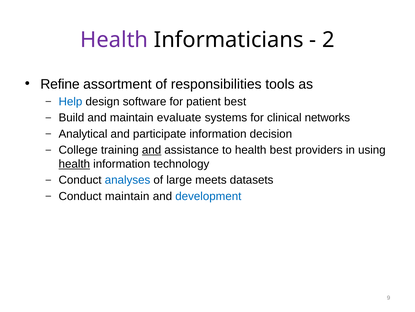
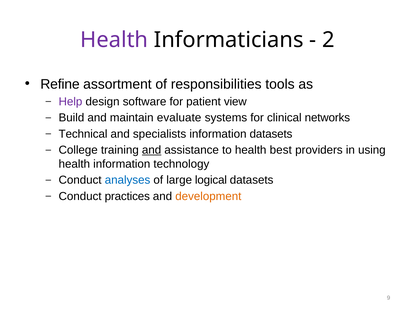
Help colour: blue -> purple (70, 101)
patient best: best -> view (235, 101)
Analytical: Analytical -> Technical (83, 134)
participate: participate -> specialists (160, 134)
information decision: decision -> datasets (271, 134)
health underline: present -> none (74, 164)
meets: meets -> logical (211, 180)
Conduct maintain: maintain -> practices (127, 196)
development colour: blue -> orange (208, 196)
